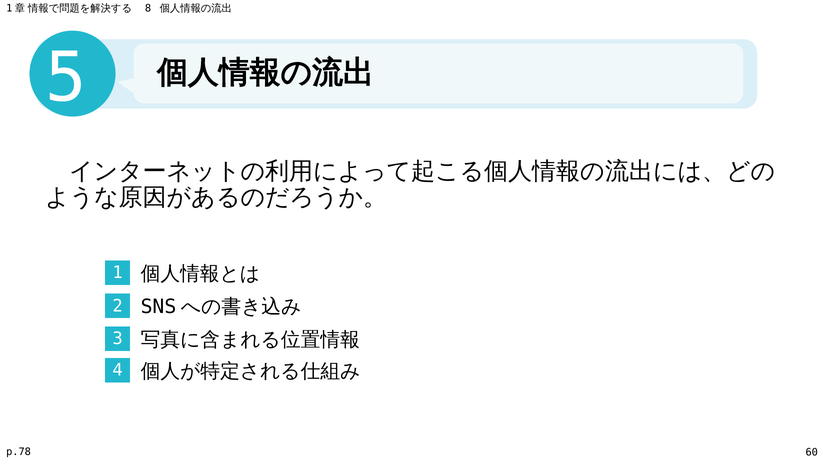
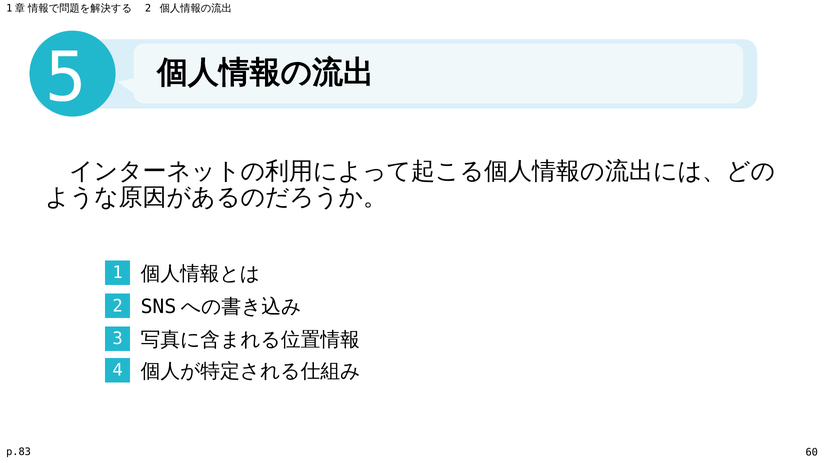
8: 8 -> 2 (148, 9)
p.78: p.78 -> p.83 (19, 452)
